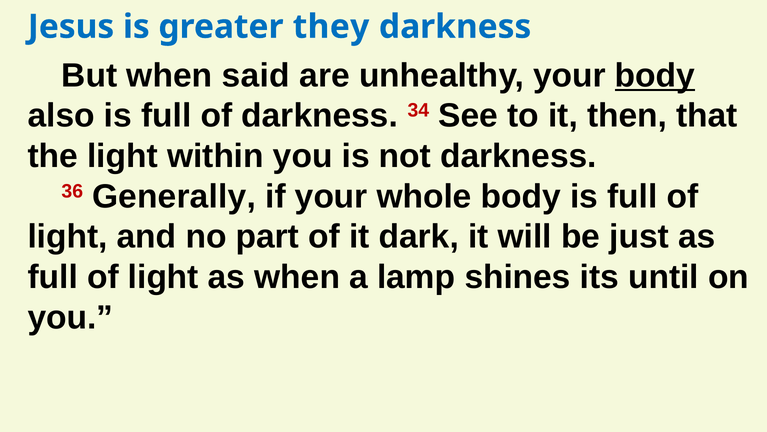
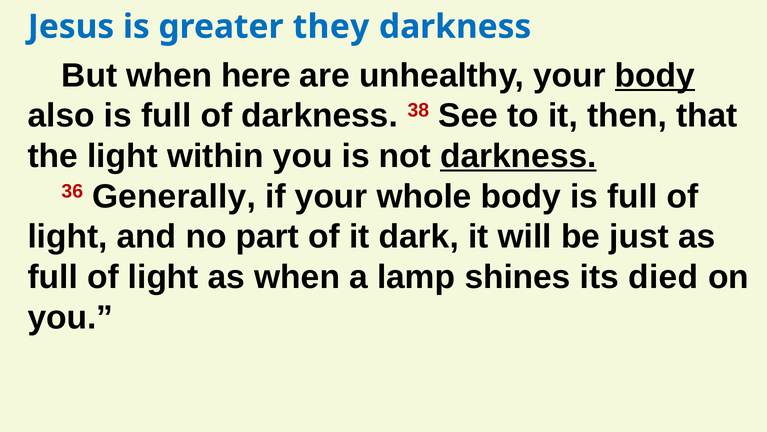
said: said -> here (256, 75)
34: 34 -> 38 (418, 110)
darkness underline: none -> present (518, 156)
until: until -> died (663, 277)
